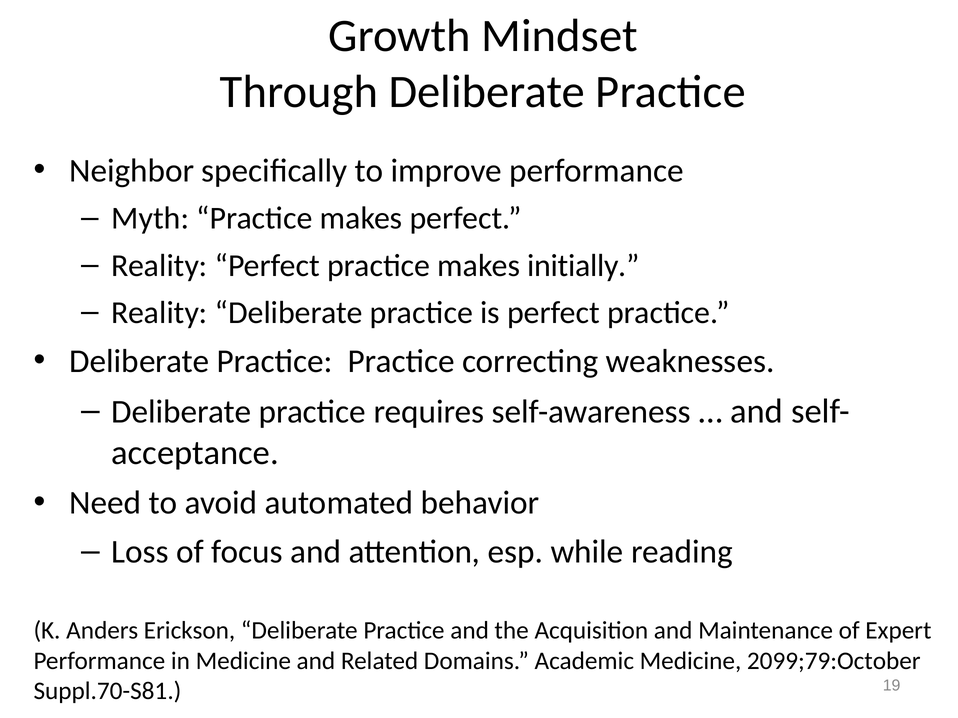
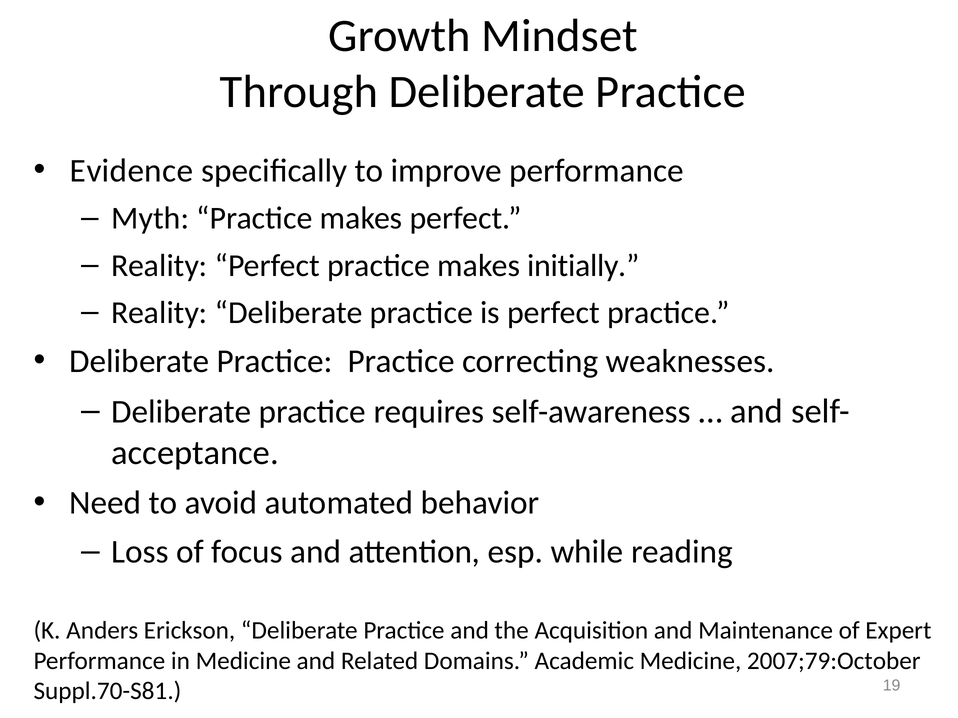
Neighbor: Neighbor -> Evidence (132, 171)
2099;79:October: 2099;79:October -> 2007;79:October (834, 661)
